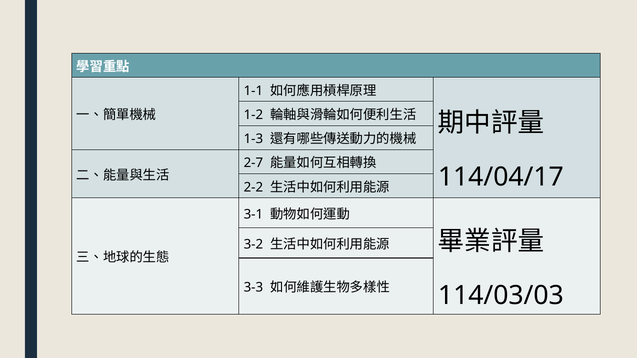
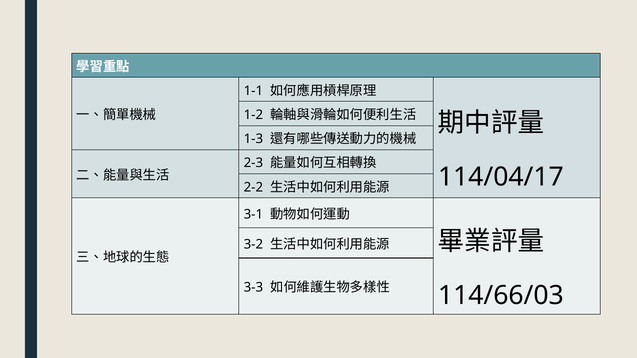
2-7: 2-7 -> 2-3 (253, 163)
114/03/03: 114/03/03 -> 114/66/03 (501, 296)
